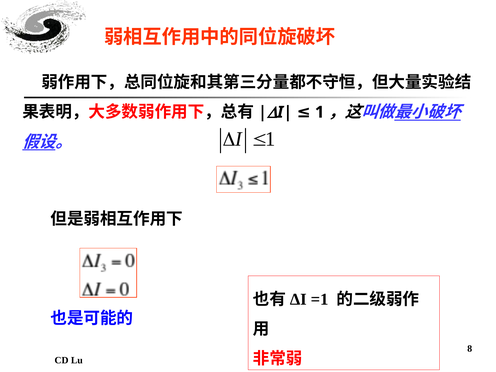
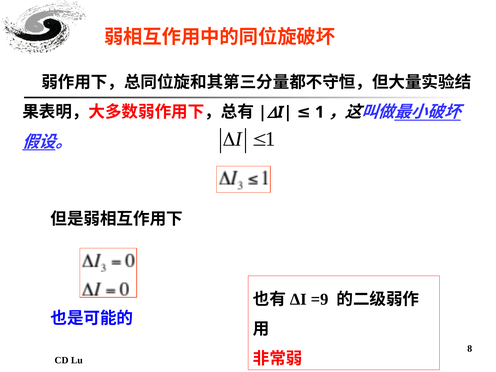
=1: =1 -> =9 (320, 299)
